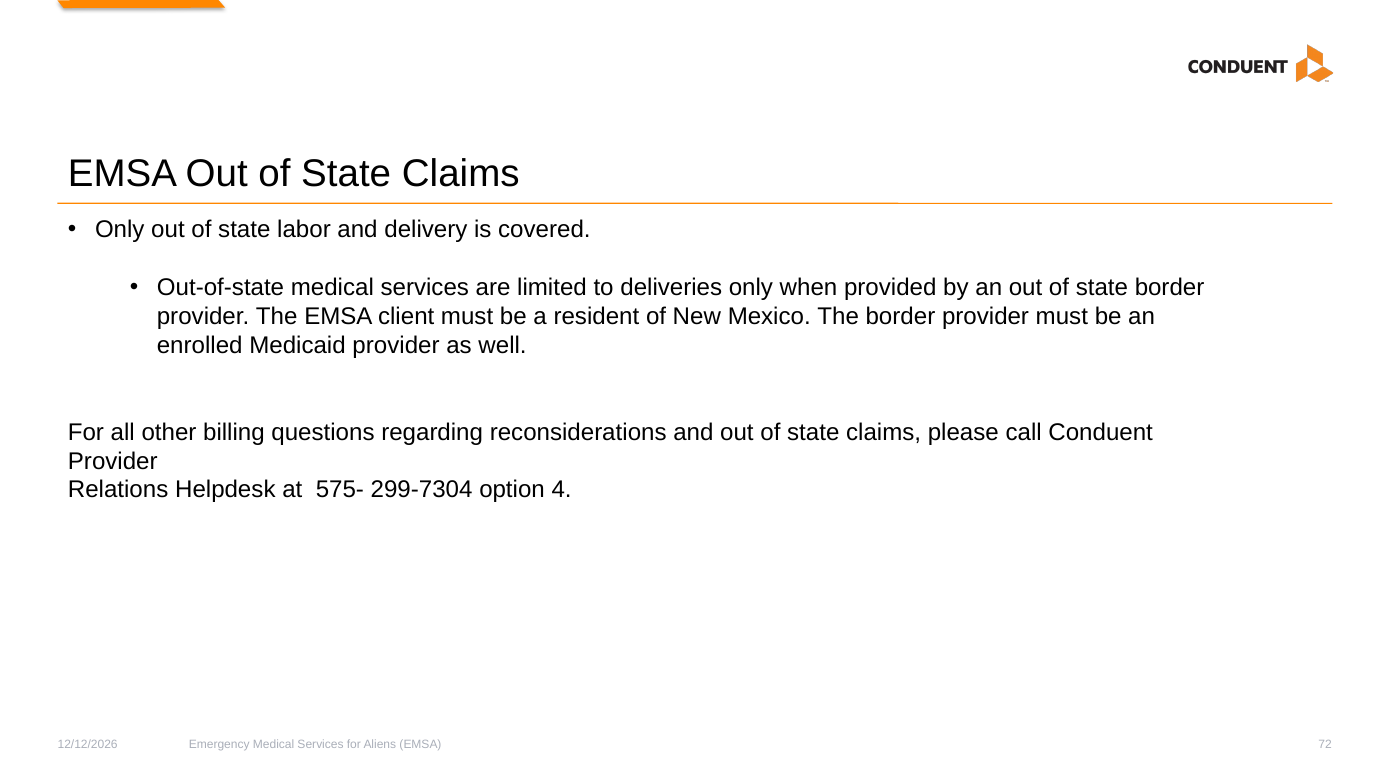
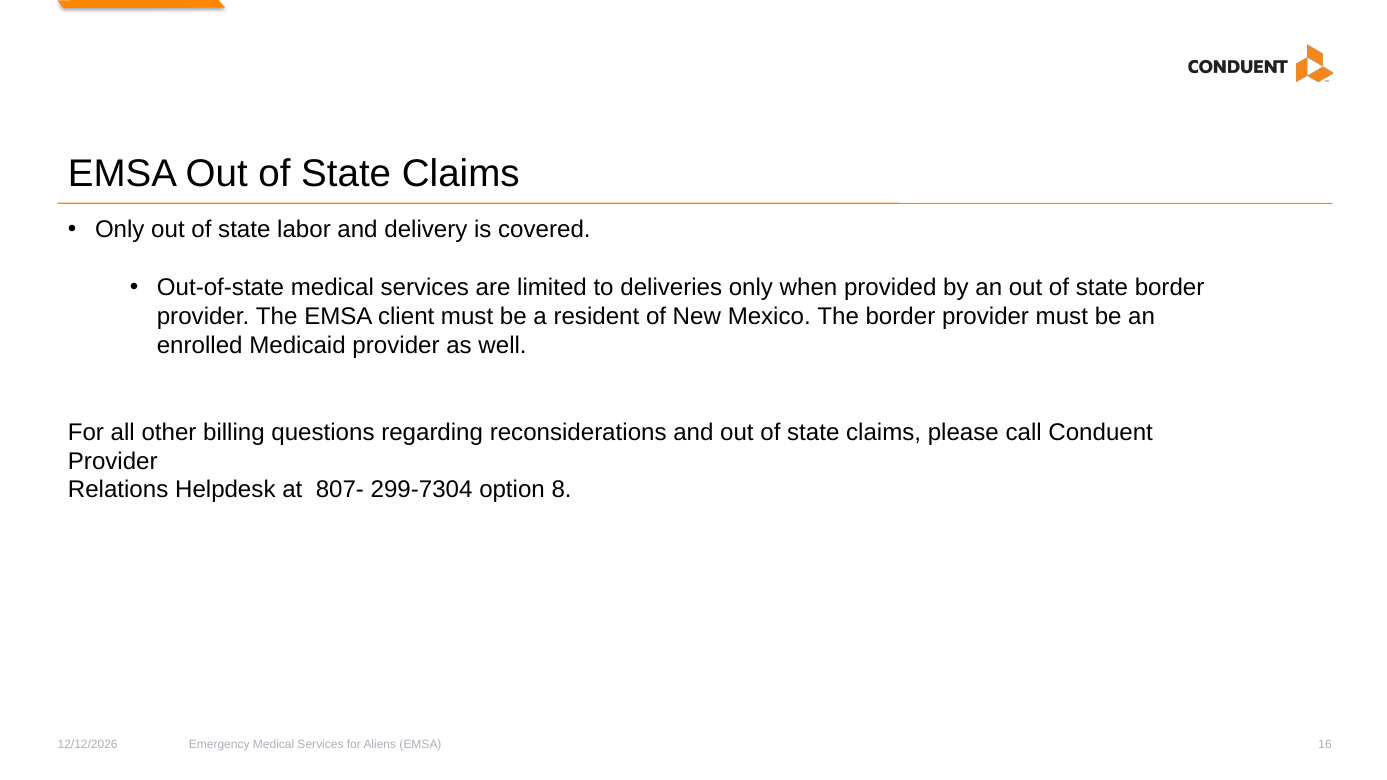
575-: 575- -> 807- (340, 490)
4: 4 -> 8 (562, 490)
72: 72 -> 16 (1325, 745)
